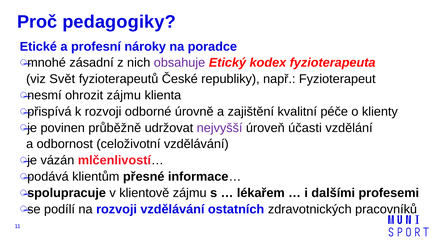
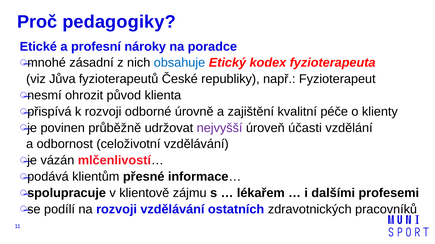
obsahuje colour: purple -> blue (180, 63)
Svět: Svět -> Jůva (62, 79)
ohrozit zájmu: zájmu -> původ (124, 96)
